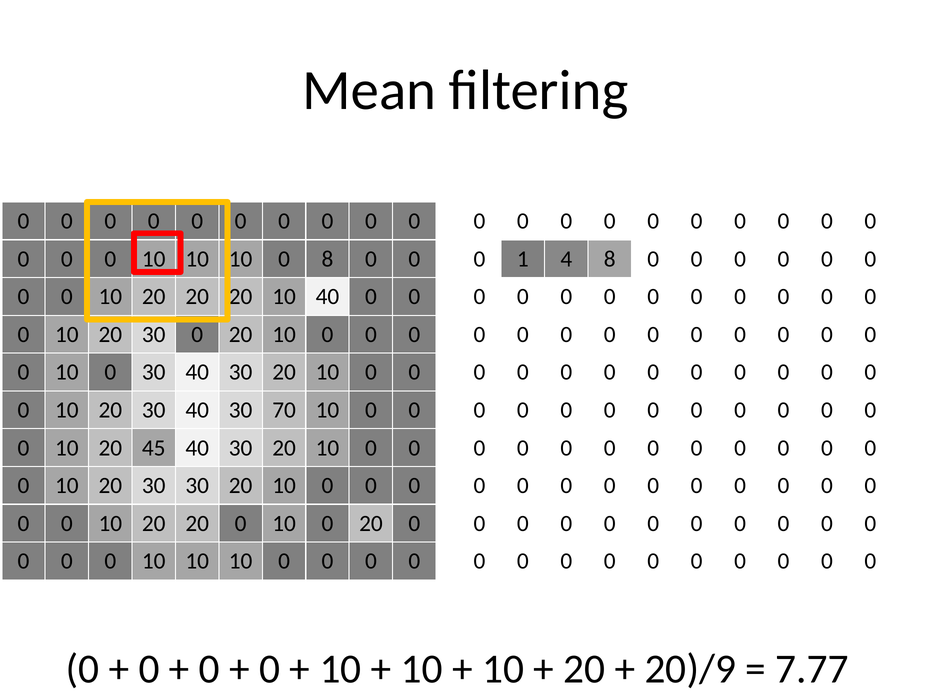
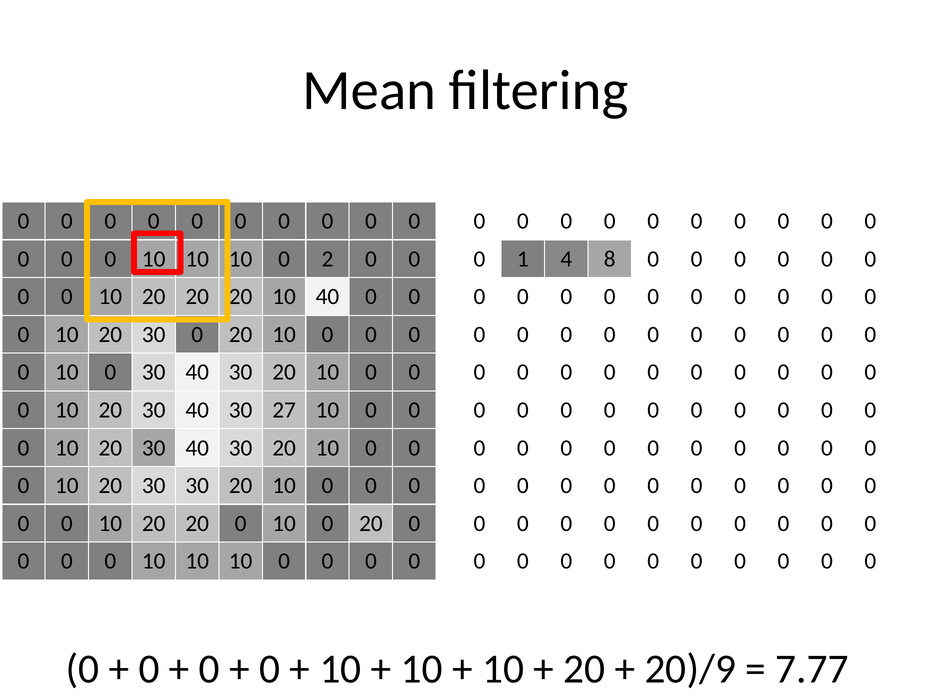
0 8: 8 -> 2 (327, 259)
70: 70 -> 27 (284, 410)
45: 45 -> 30 (154, 447)
